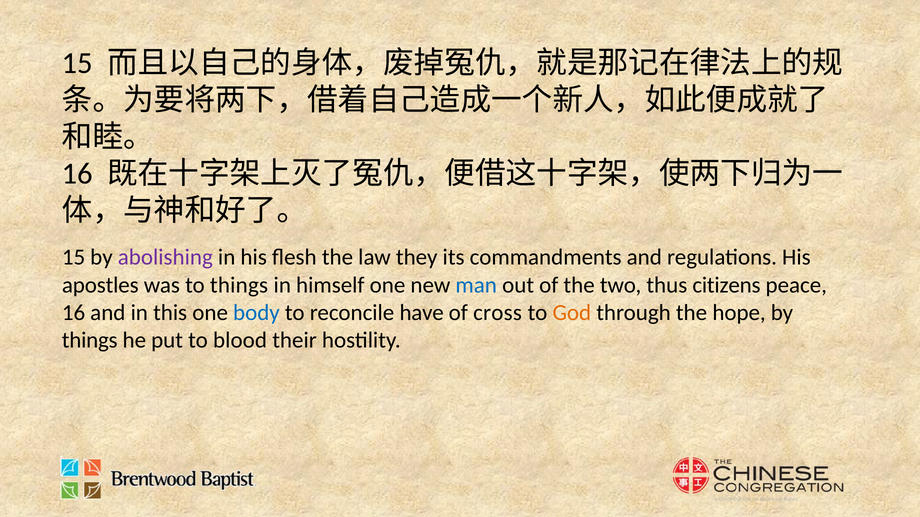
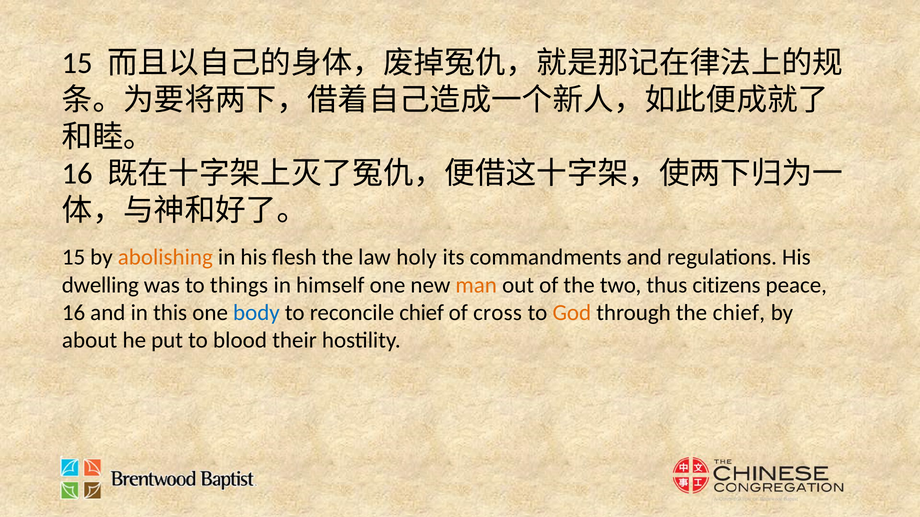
abolishing colour: purple -> orange (165, 258)
they: they -> holy (417, 258)
apostles: apostles -> dwelling (100, 285)
man colour: blue -> orange (476, 285)
reconcile have: have -> chief (422, 313)
the hope: hope -> chief (739, 313)
things: things -> about (90, 340)
